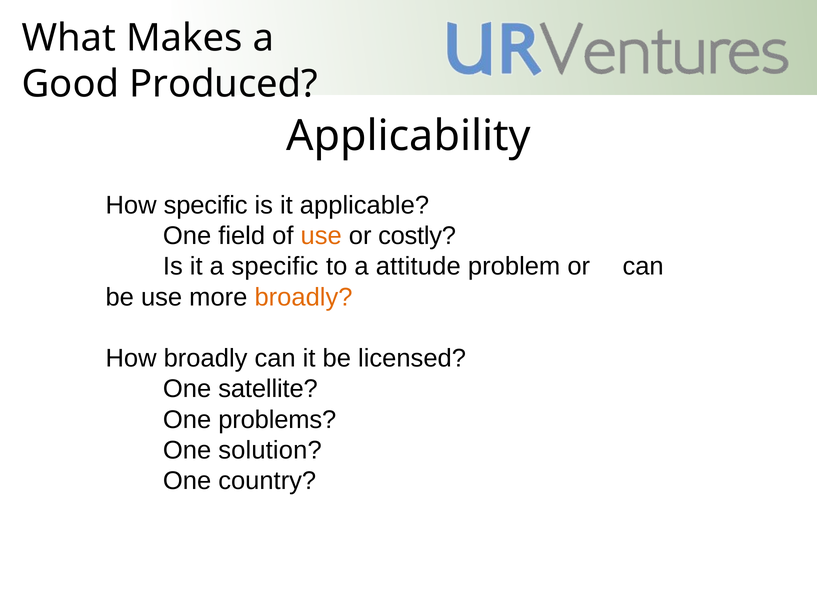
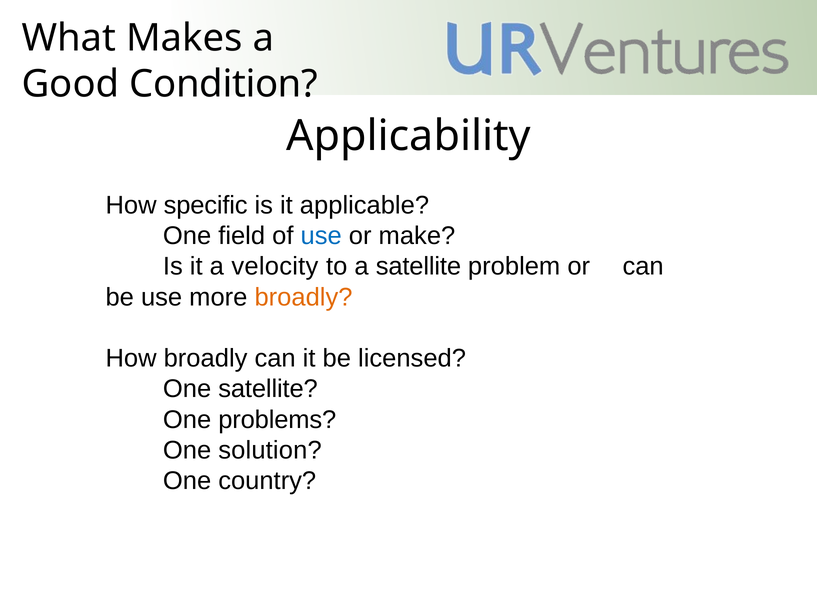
Produced: Produced -> Condition (224, 84)
use colour: orange -> blue (321, 236)
costly: costly -> make (417, 236)
a specific: specific -> velocity (275, 266)
a attitude: attitude -> satellite (418, 266)
